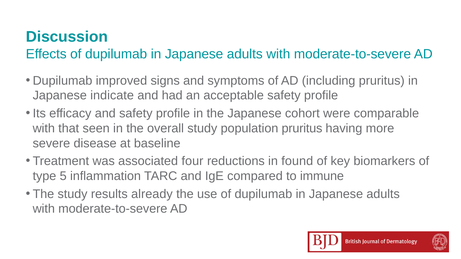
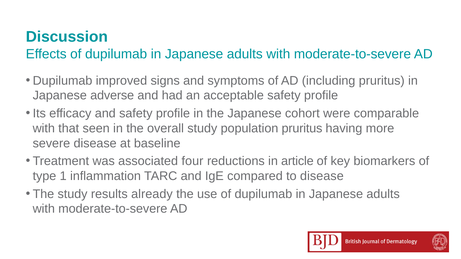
indicate: indicate -> adverse (112, 96)
found: found -> article (297, 161)
5: 5 -> 1 (63, 176)
to immune: immune -> disease (322, 176)
